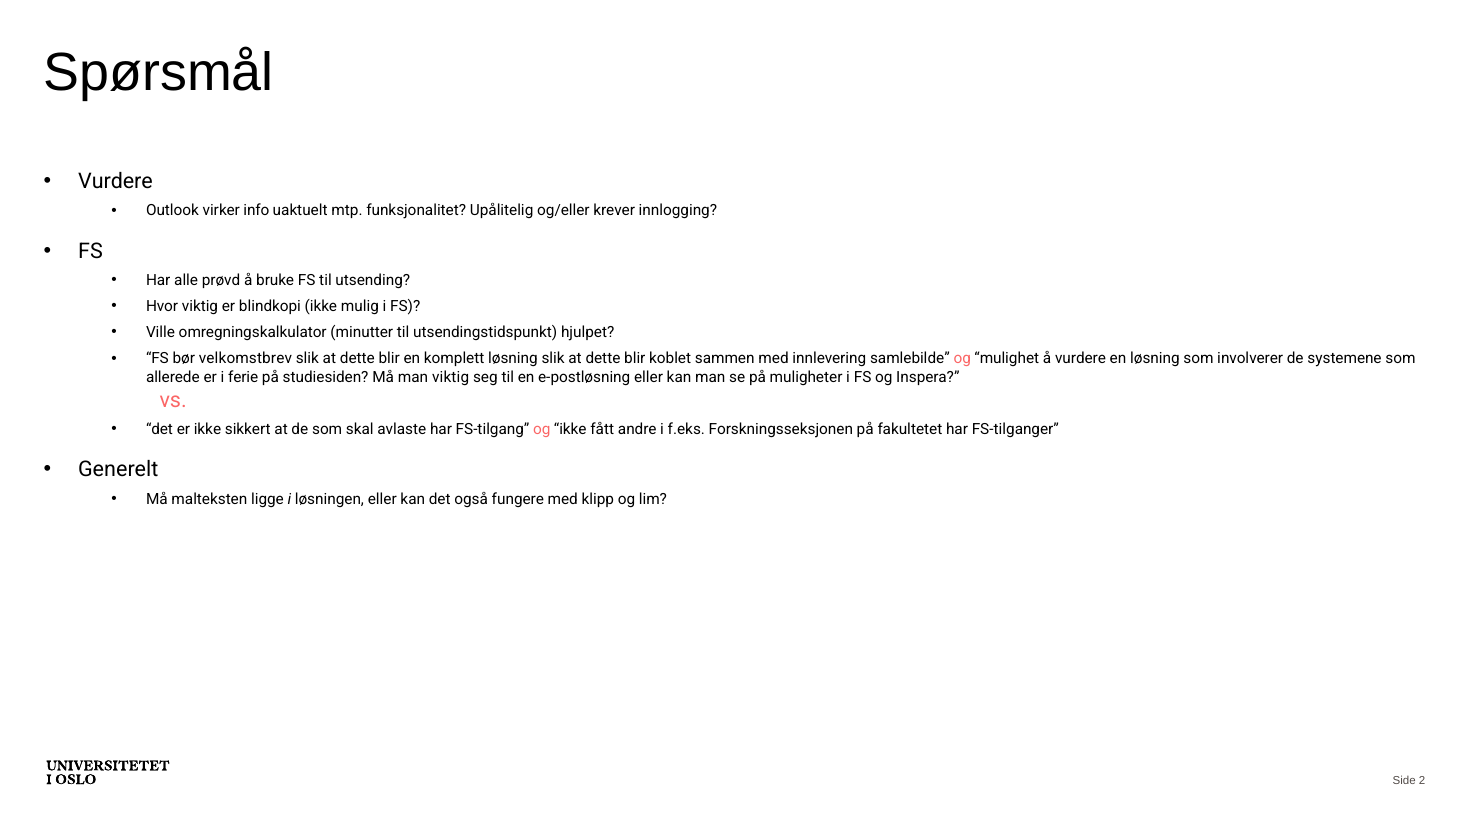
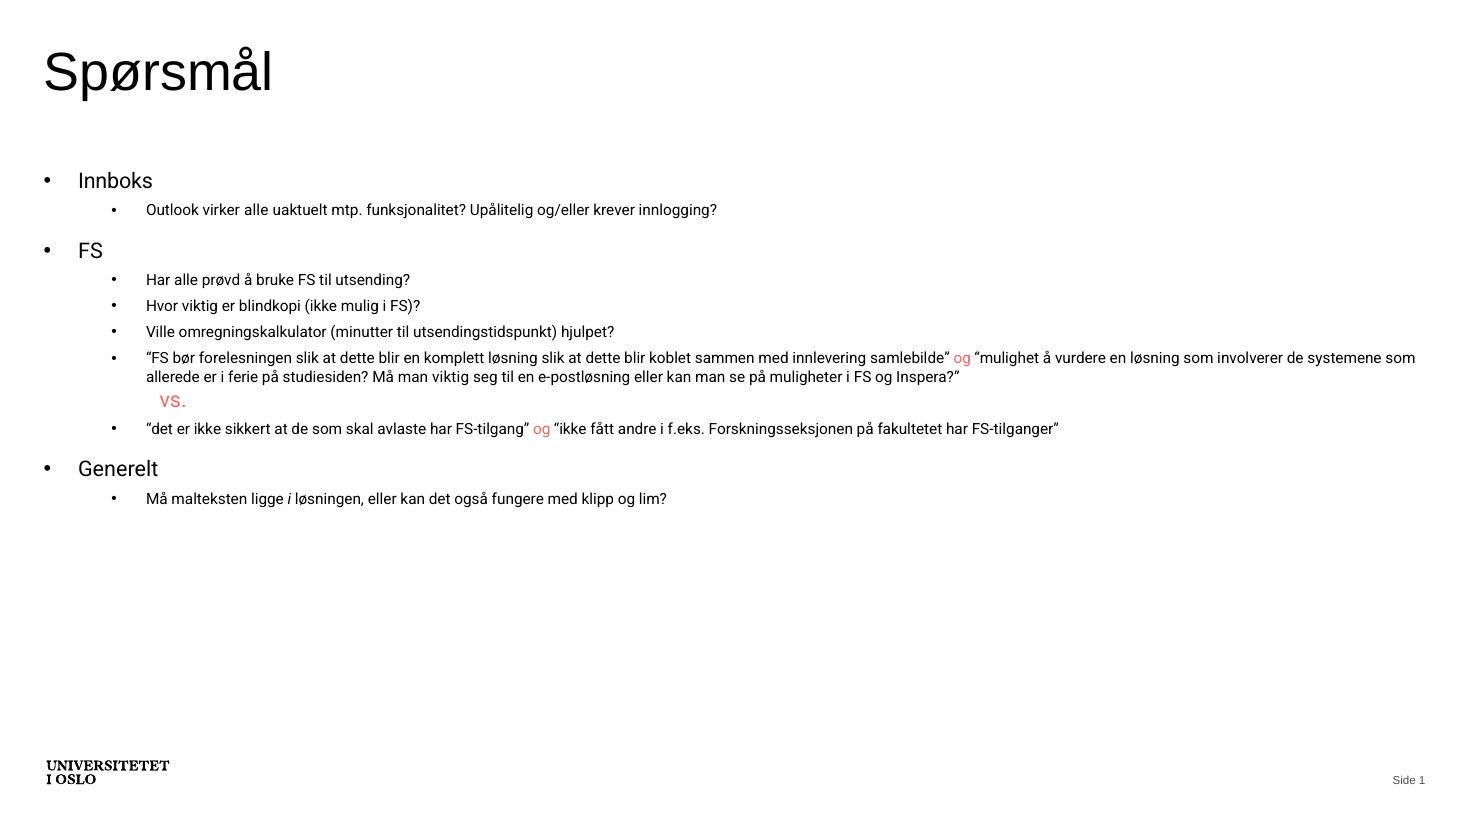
Vurdere: Vurdere -> Innboks (116, 181)
virker info: info -> alle (256, 211)
velkomstbrev: velkomstbrev -> forelesningen (246, 359)
2: 2 -> 1 (1422, 781)
